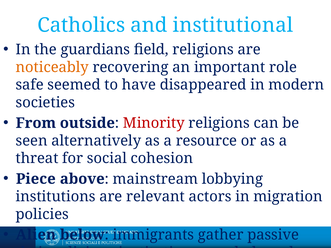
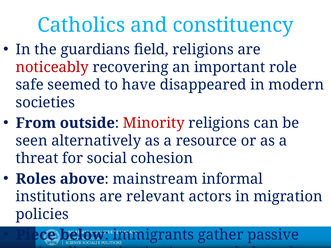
institutional: institutional -> constituency (233, 25)
noticeably colour: orange -> red (52, 67)
Piece: Piece -> Roles (36, 179)
lobbying: lobbying -> informal (232, 179)
Alien: Alien -> Piece (36, 235)
